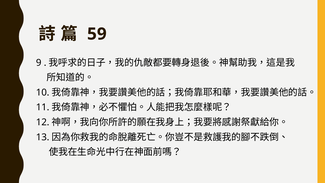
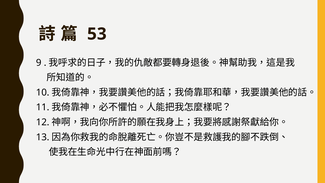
59: 59 -> 53 (97, 34)
